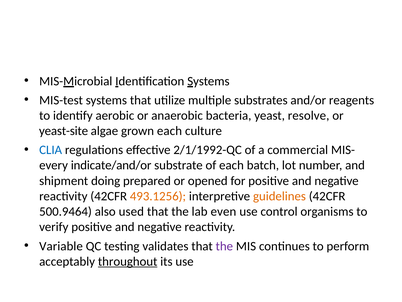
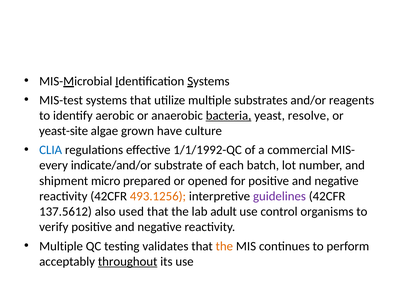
bacteria underline: none -> present (229, 115)
grown each: each -> have (170, 131)
2/1/1992-QC: 2/1/1992-QC -> 1/1/1992-QC (208, 150)
doing: doing -> micro (106, 181)
guidelines colour: orange -> purple (279, 196)
500.9464: 500.9464 -> 137.5612 (66, 211)
even: even -> adult (224, 211)
Variable: Variable -> Multiple (61, 246)
the colour: purple -> orange (224, 246)
